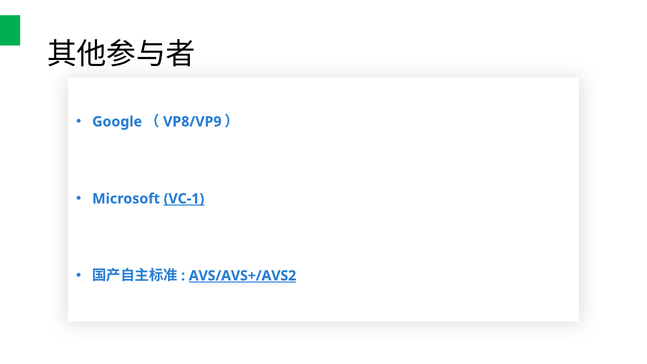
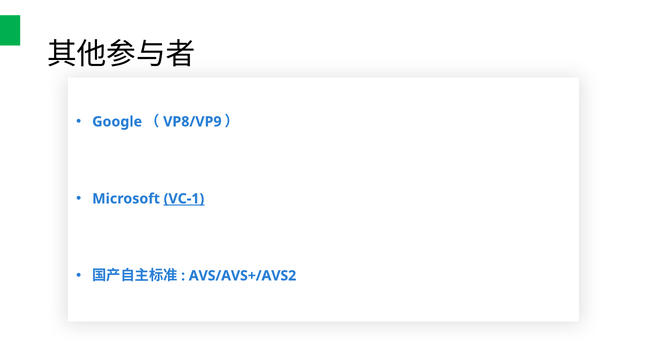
AVS/AVS+/AVS2 underline: present -> none (243, 276)
